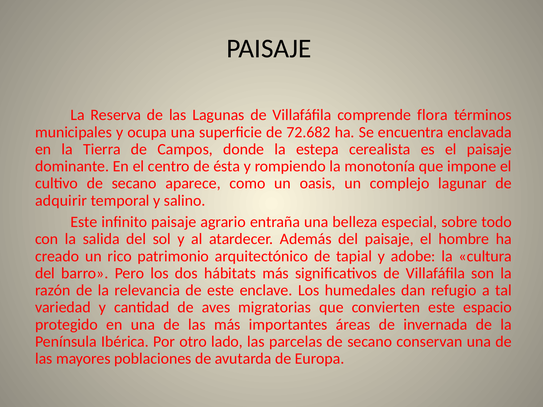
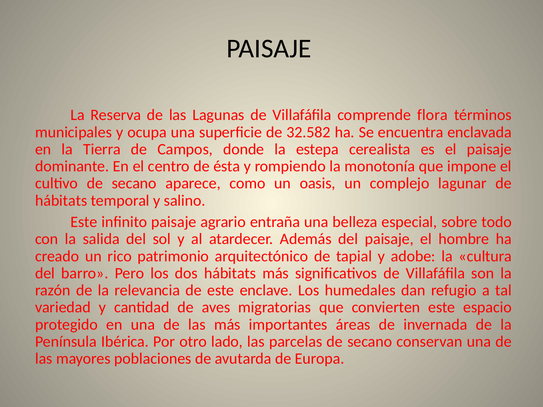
72.682: 72.682 -> 32.582 (309, 132)
adquirir: adquirir -> hábitats (61, 201)
